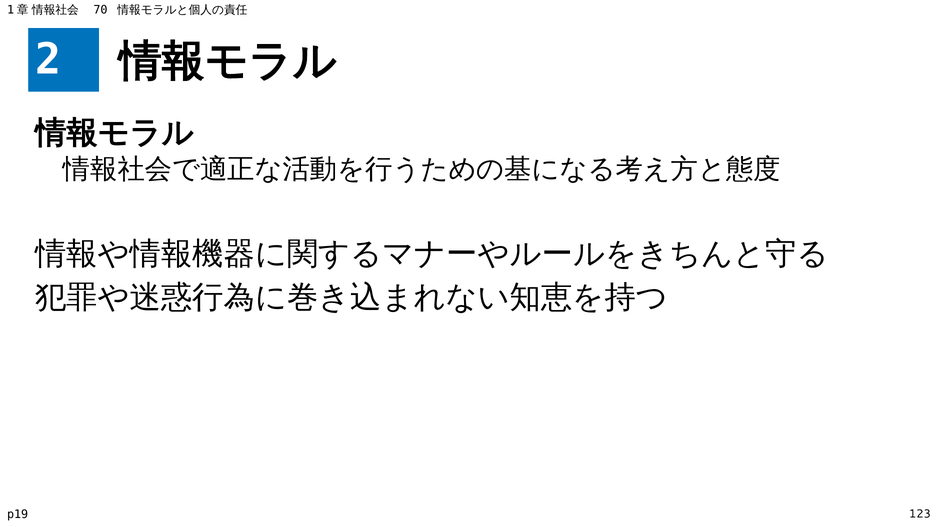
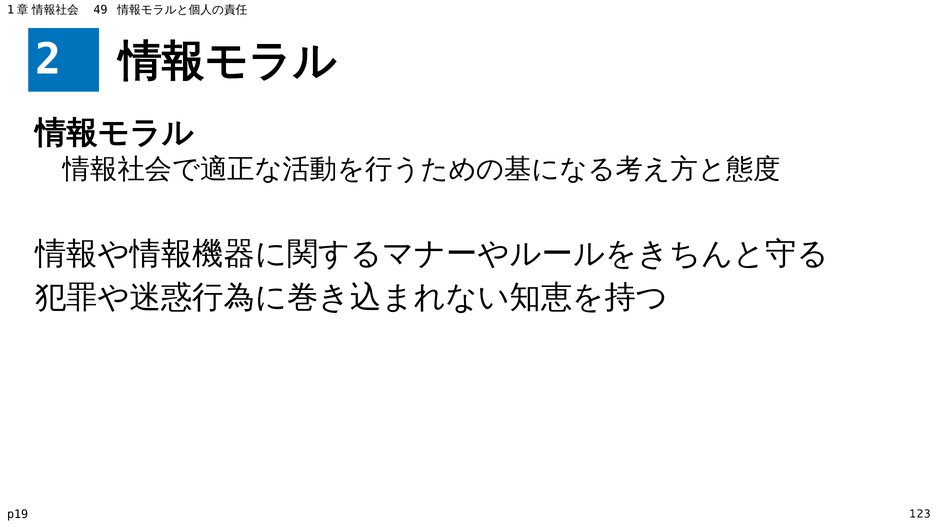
70: 70 -> 49 (100, 10)
